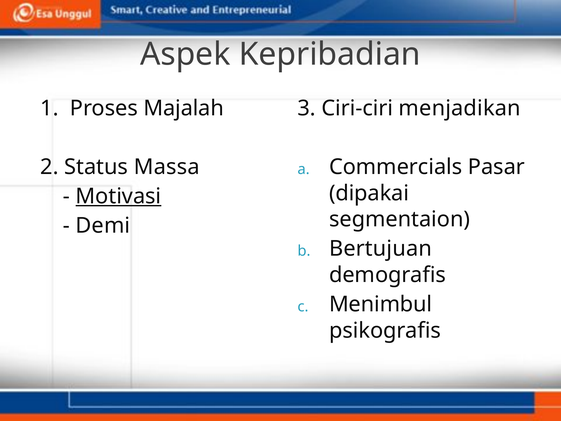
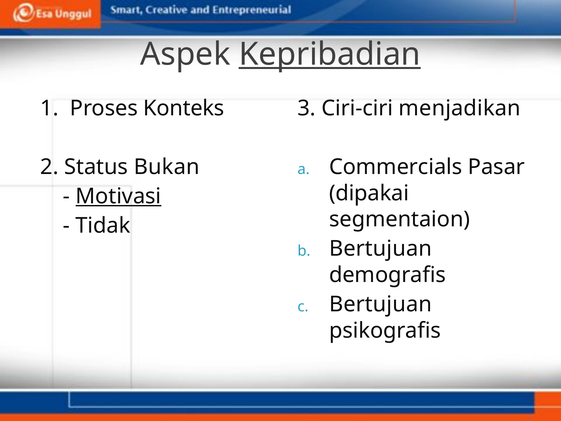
Kepribadian underline: none -> present (330, 54)
Majalah: Majalah -> Konteks (184, 108)
Massa: Massa -> Bukan (167, 167)
Demi: Demi -> Tidak (103, 226)
Menimbul: Menimbul -> Bertujuan (380, 304)
